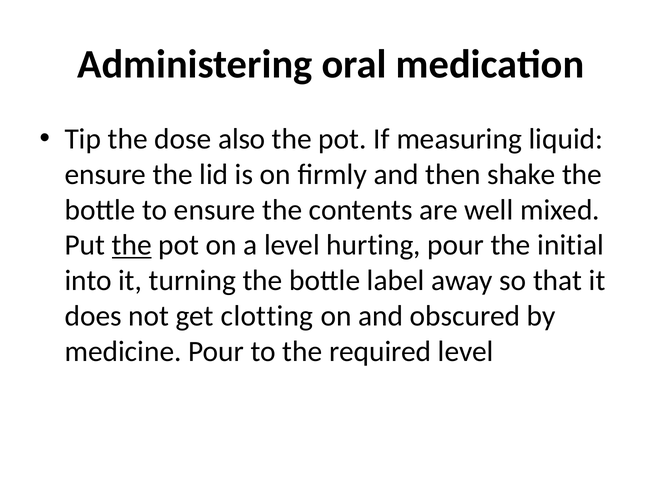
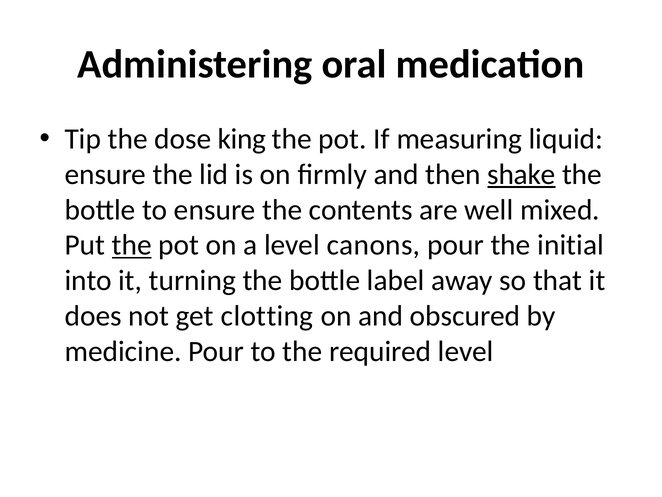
also: also -> king (242, 139)
shake underline: none -> present (521, 174)
hurting: hurting -> canons (373, 245)
